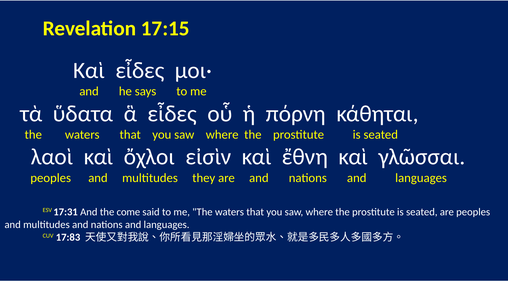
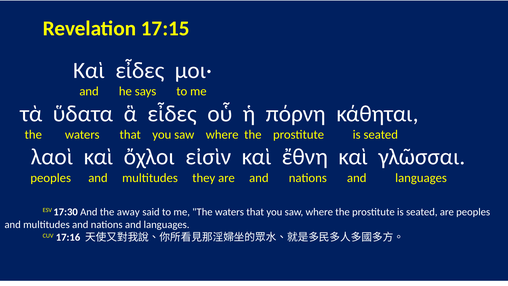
17:31: 17:31 -> 17:30 (66, 212)
come: come -> away (128, 212)
17:83: 17:83 -> 17:16 (68, 238)
